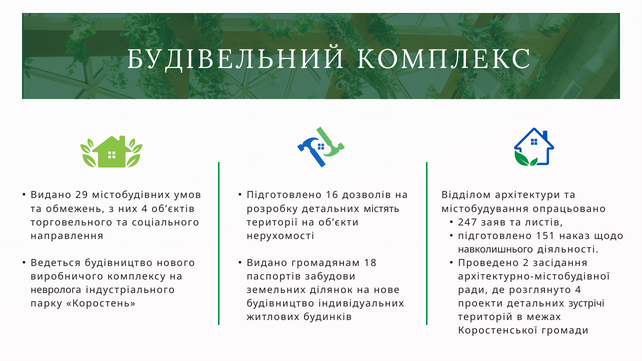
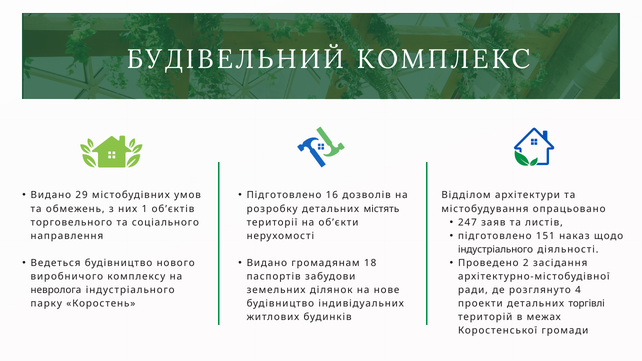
них 4: 4 -> 1 (144, 209)
навколишнього: навколишнього -> індустріального (496, 249)
зустрічі: зустрічі -> торгівлі (587, 304)
